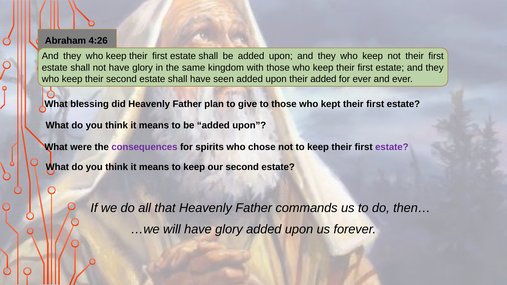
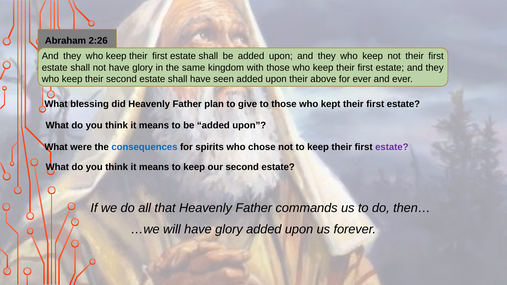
4:26: 4:26 -> 2:26 (98, 41)
their added: added -> above (323, 79)
consequences colour: purple -> blue (144, 147)
